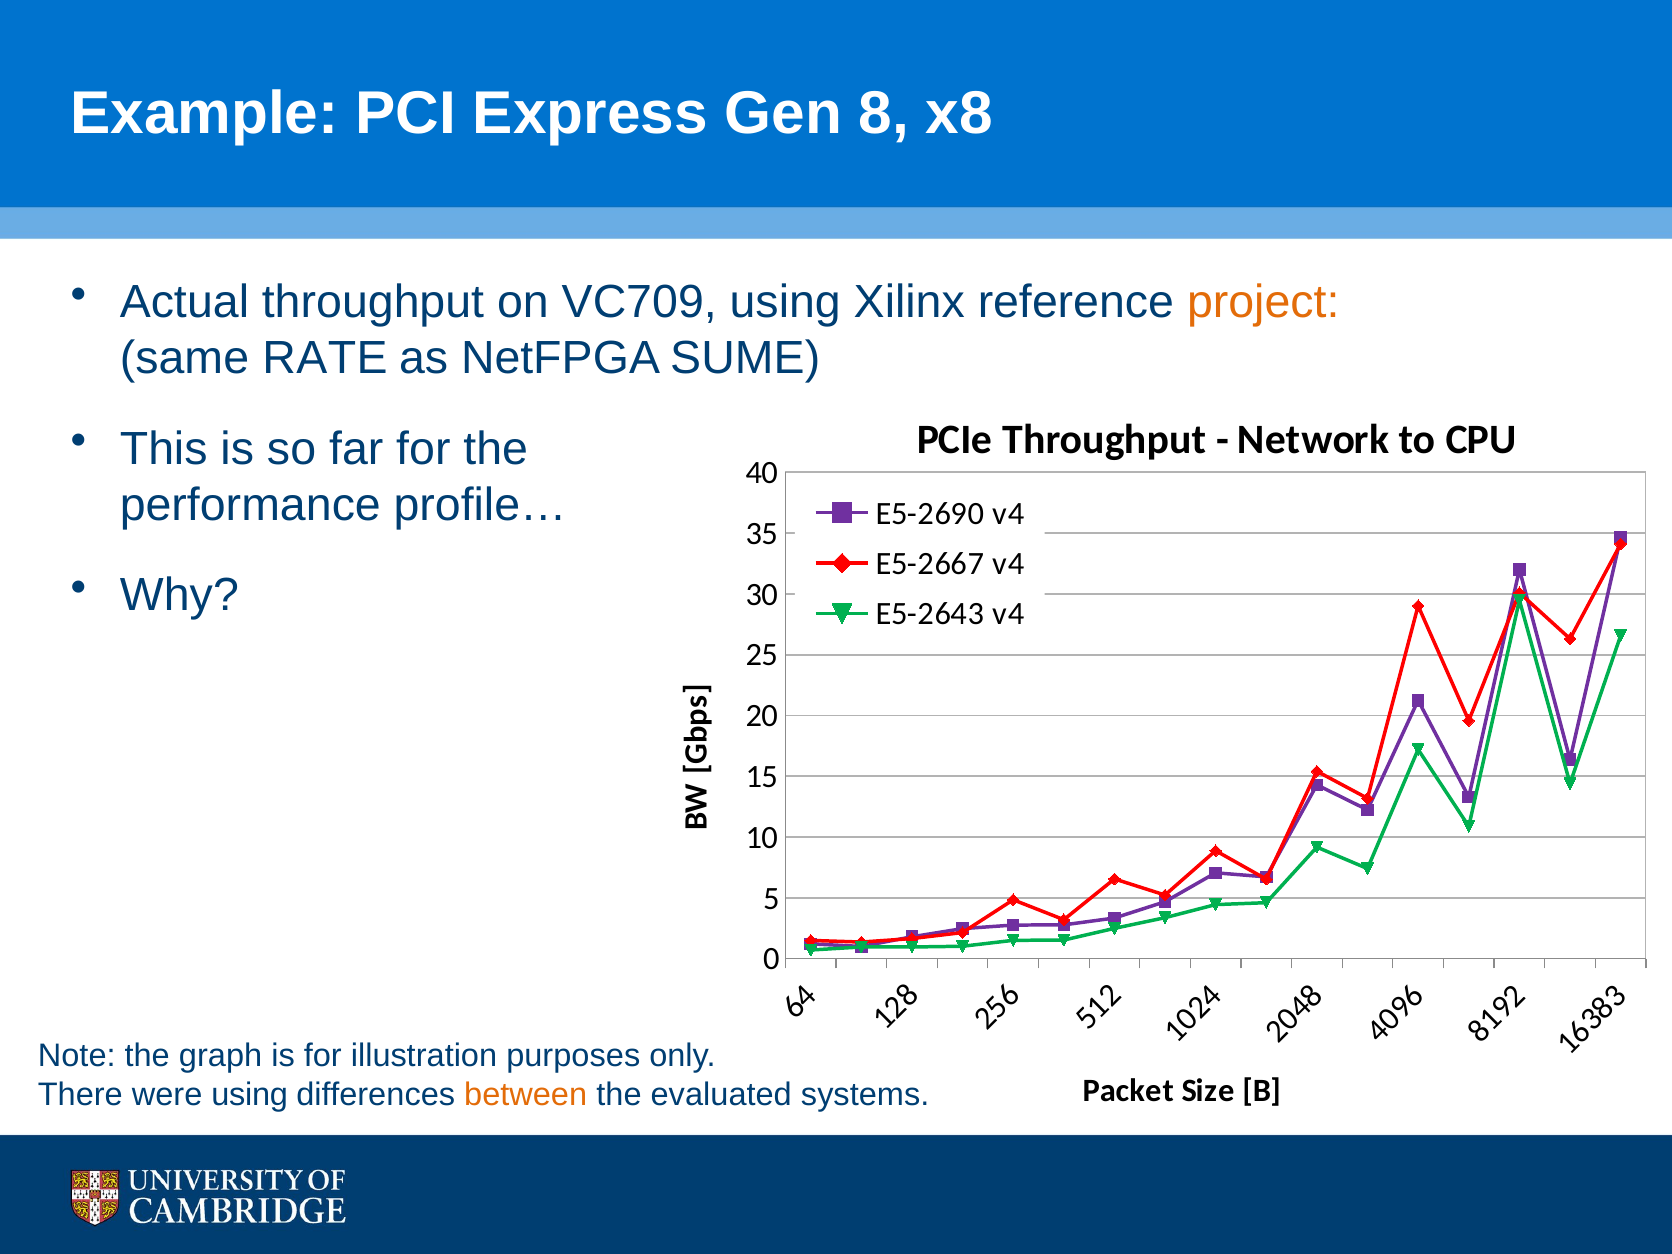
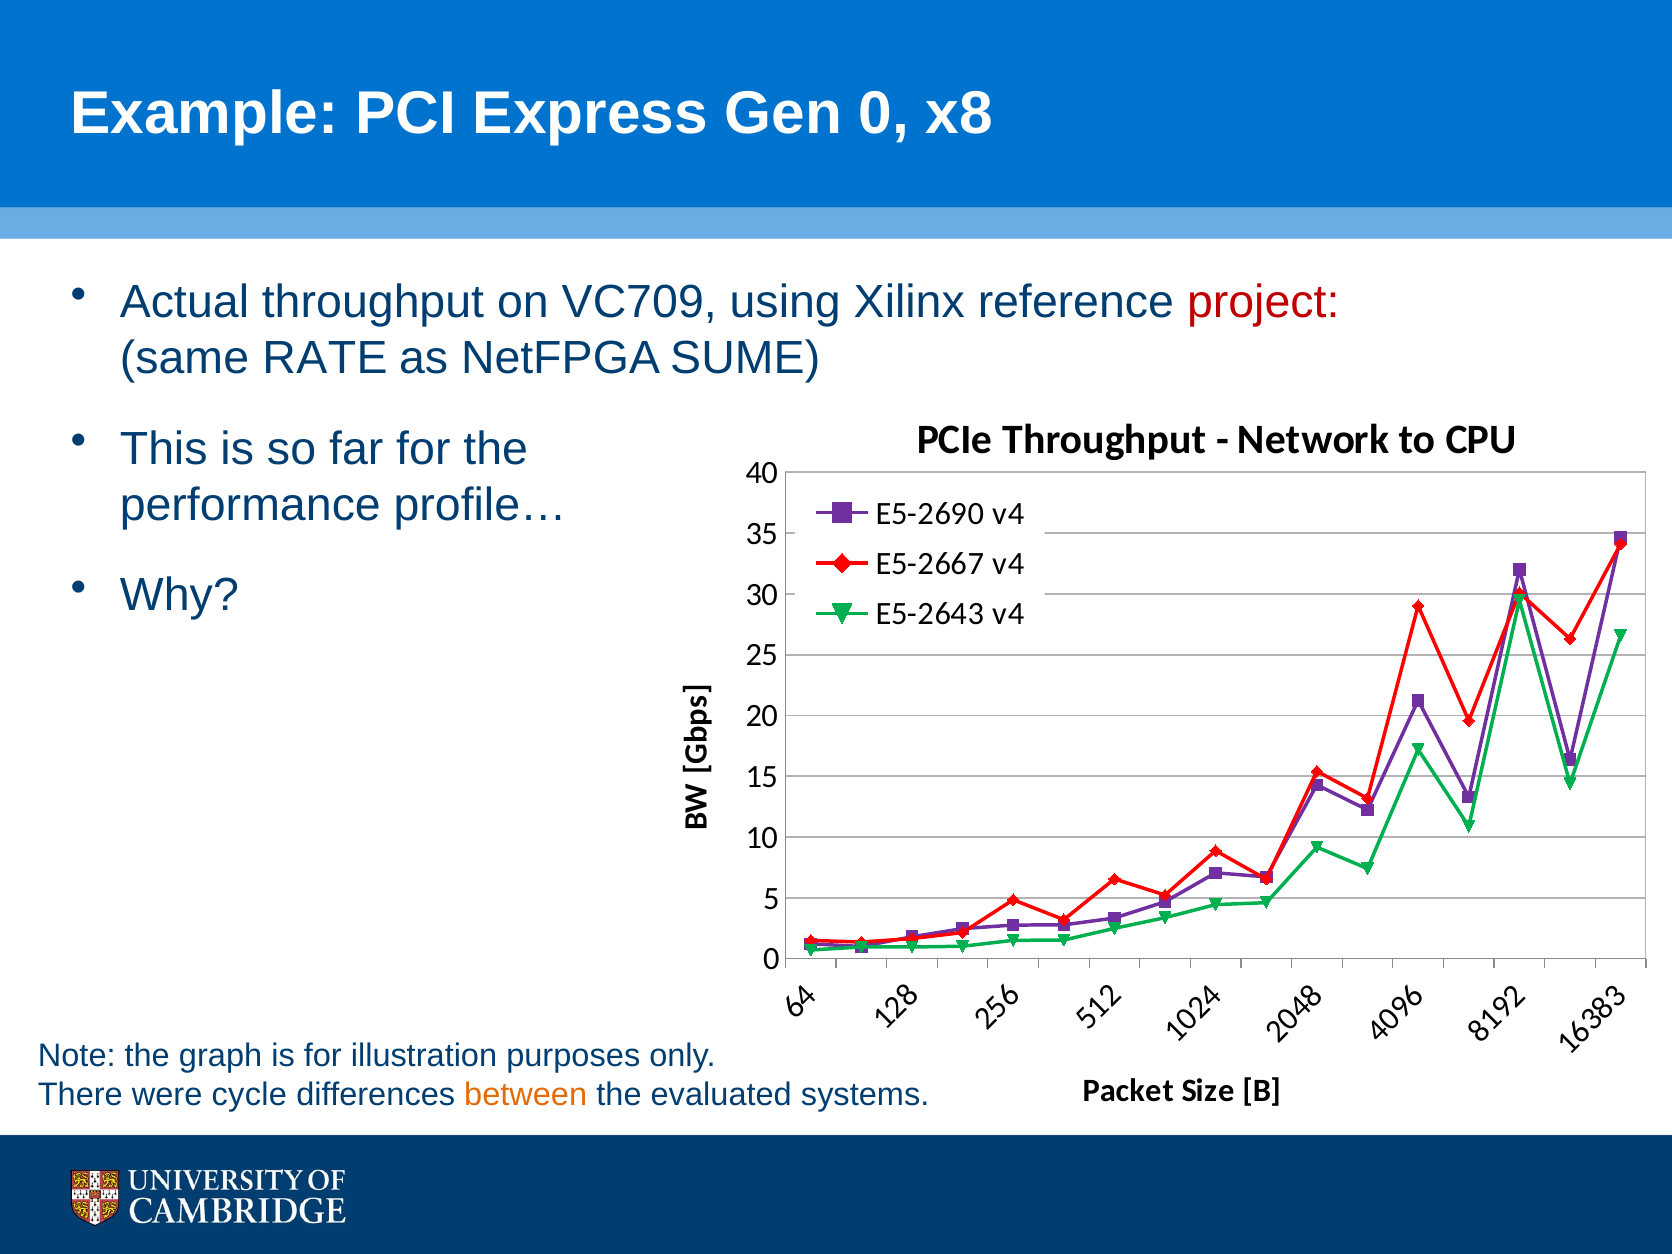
Gen 8: 8 -> 0 (884, 113)
project colour: orange -> red (1263, 303)
were using: using -> cycle (249, 1095)
